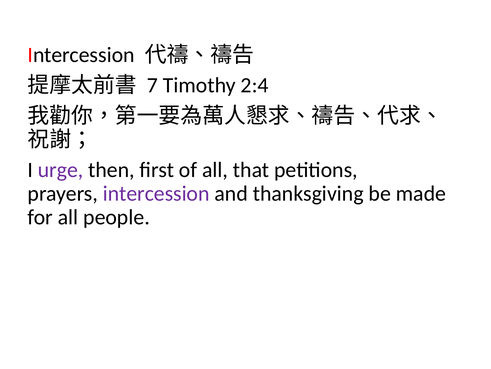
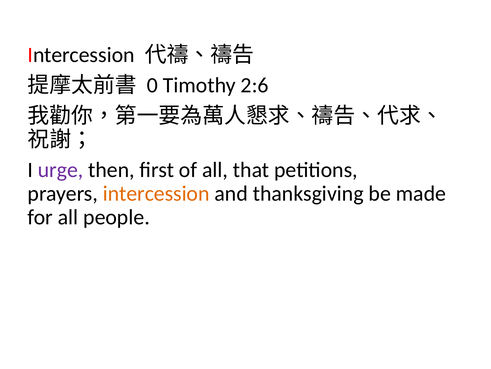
7: 7 -> 0 (152, 85)
2:4: 2:4 -> 2:6 (255, 85)
intercession colour: purple -> orange (156, 193)
